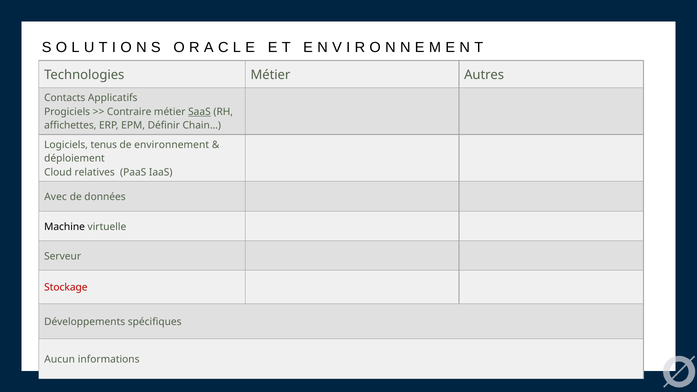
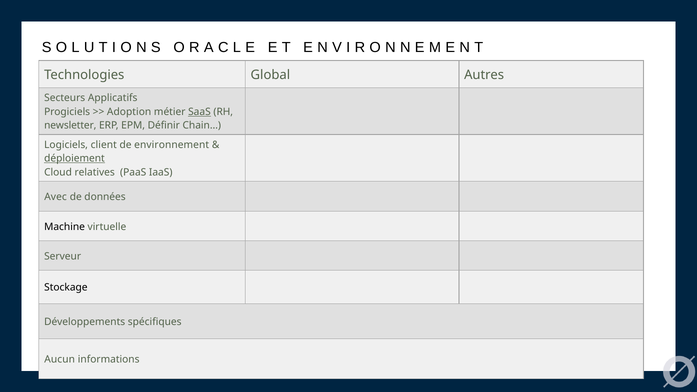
Technologies Métier: Métier -> Global (270, 75)
Contacts: Contacts -> Secteurs (65, 98)
Contraire: Contraire -> Adoption (129, 112)
affichettes: affichettes -> newsletter (70, 126)
tenus: tenus -> client (104, 145)
déploiement underline: none -> present (74, 159)
Stockage colour: red -> black (66, 288)
